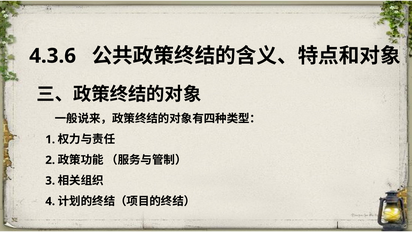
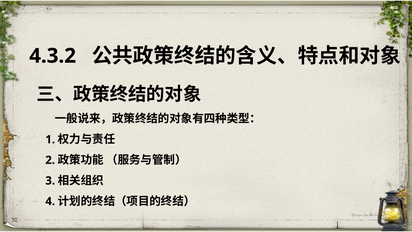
4.3.6: 4.3.6 -> 4.3.2 (53, 56)
